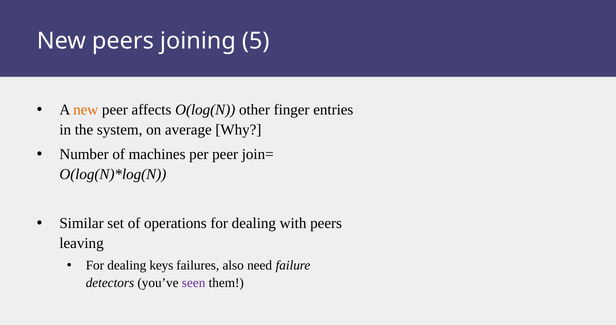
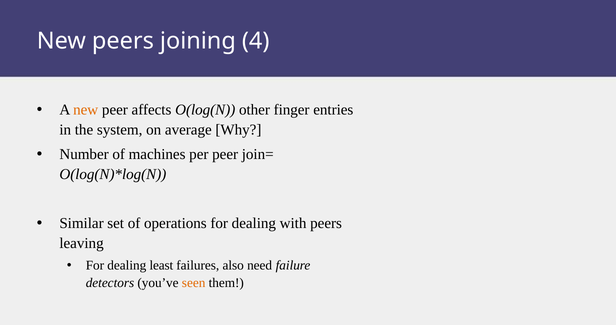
5: 5 -> 4 (256, 41)
keys: keys -> least (161, 266)
seen colour: purple -> orange (194, 283)
